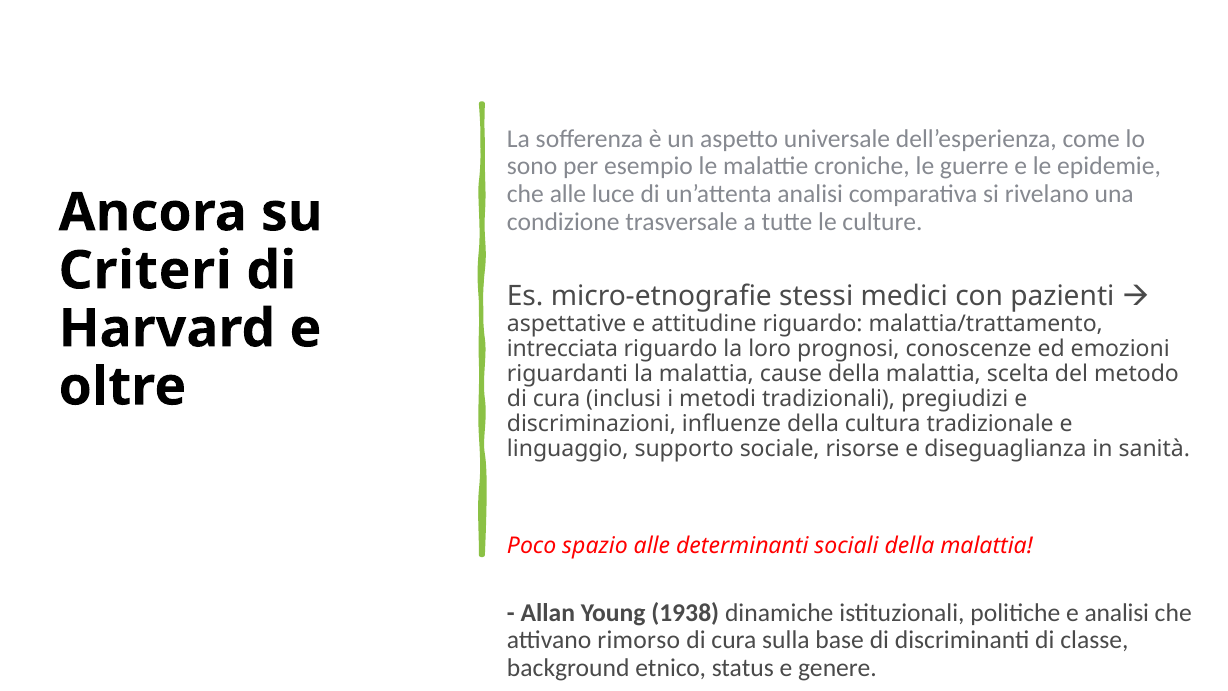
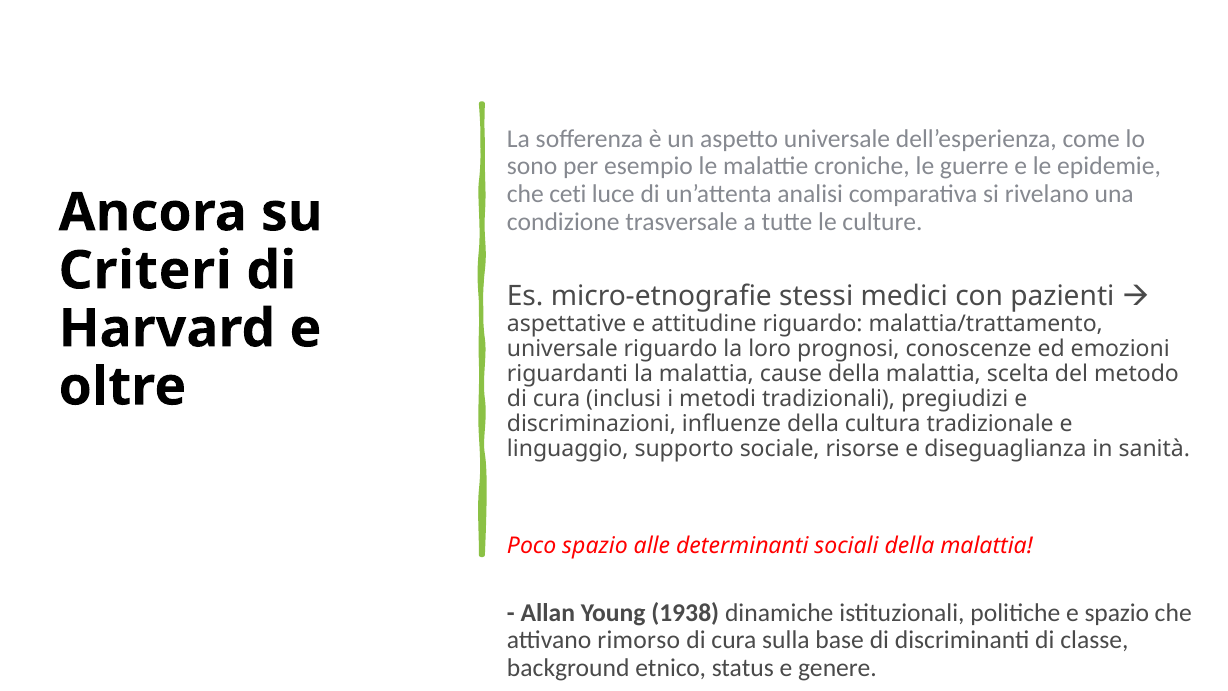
che alle: alle -> ceti (568, 194)
intrecciata: intrecciata -> universale (562, 349)
e analisi: analisi -> spazio (1117, 612)
